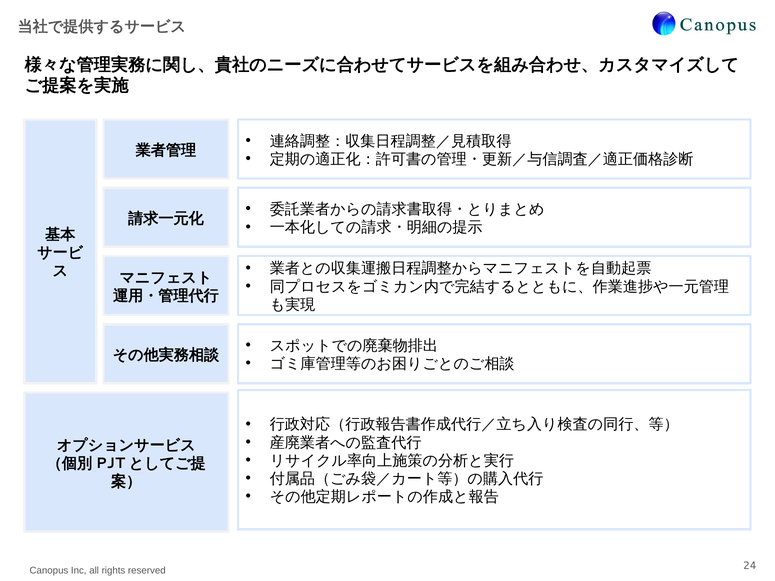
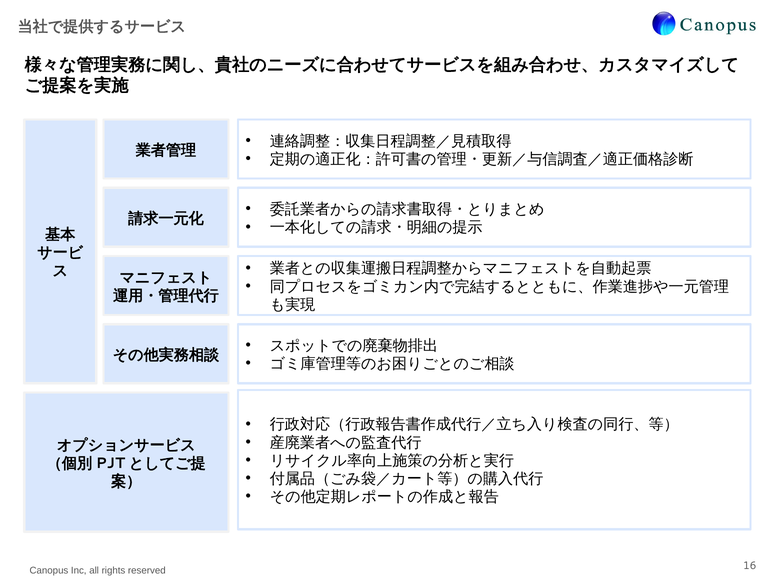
24: 24 -> 16 (750, 566)
